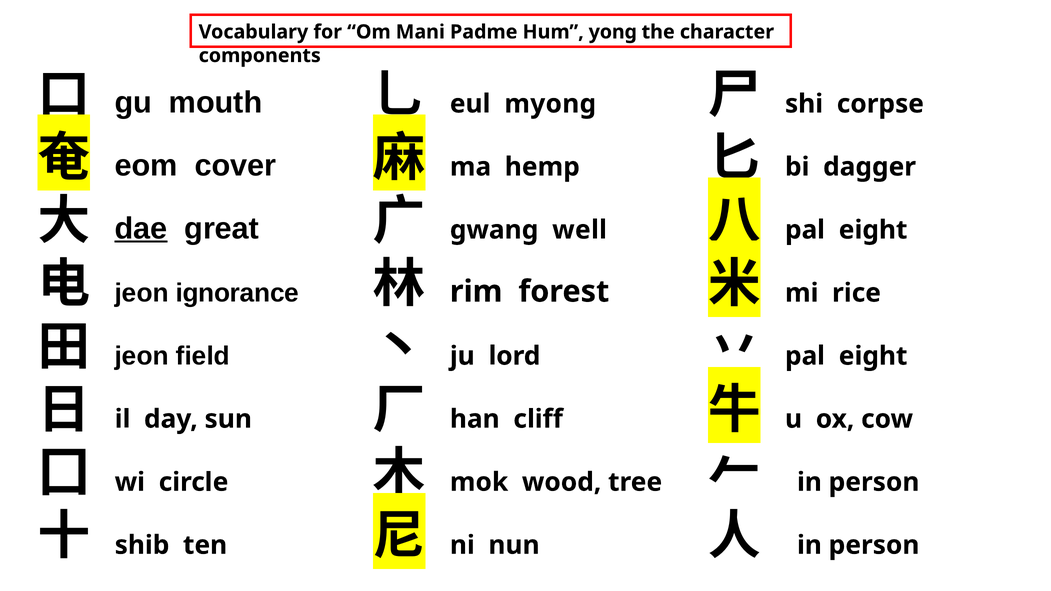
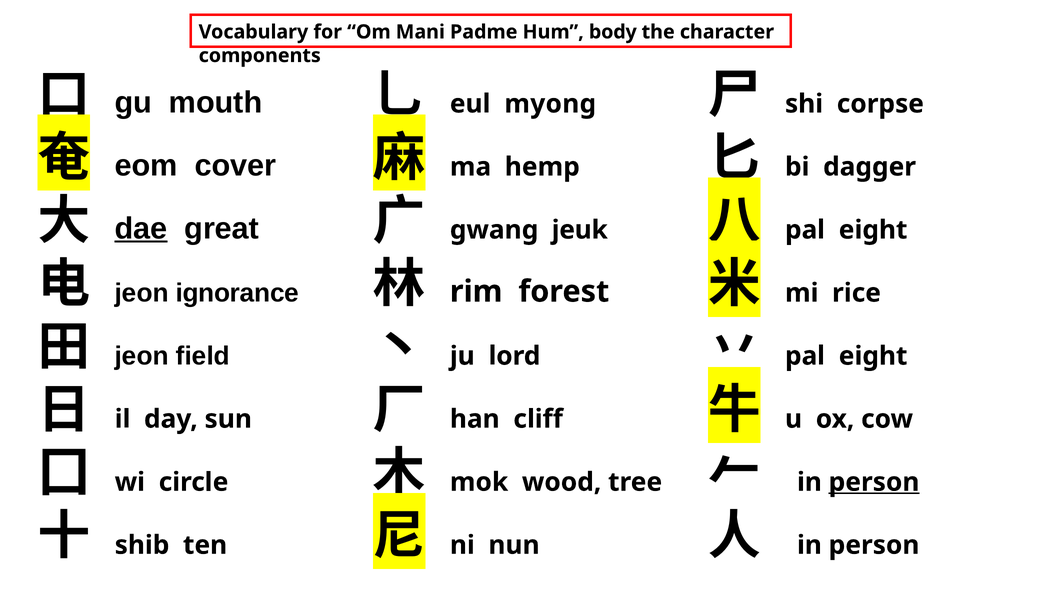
yong: yong -> body (613, 32)
well: well -> jeuk (580, 230)
person underline: none -> present (874, 482)
